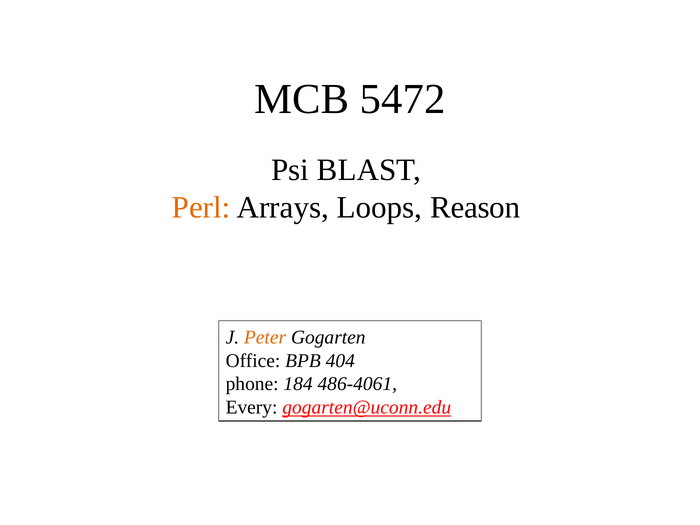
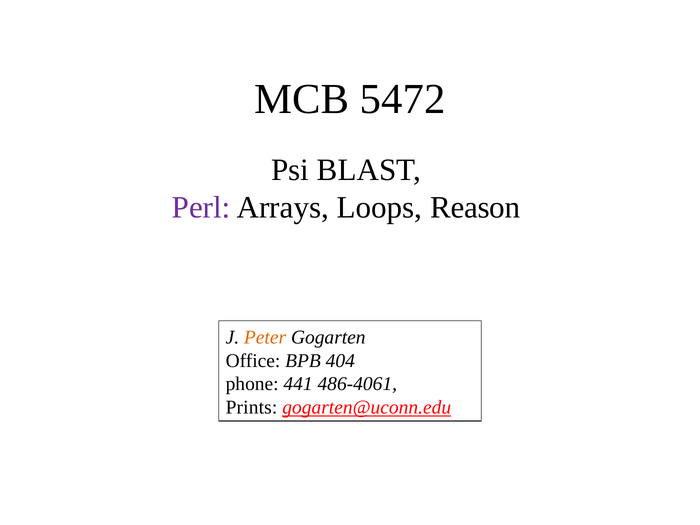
Perl colour: orange -> purple (201, 208)
184: 184 -> 441 (298, 384)
Every: Every -> Prints (251, 407)
